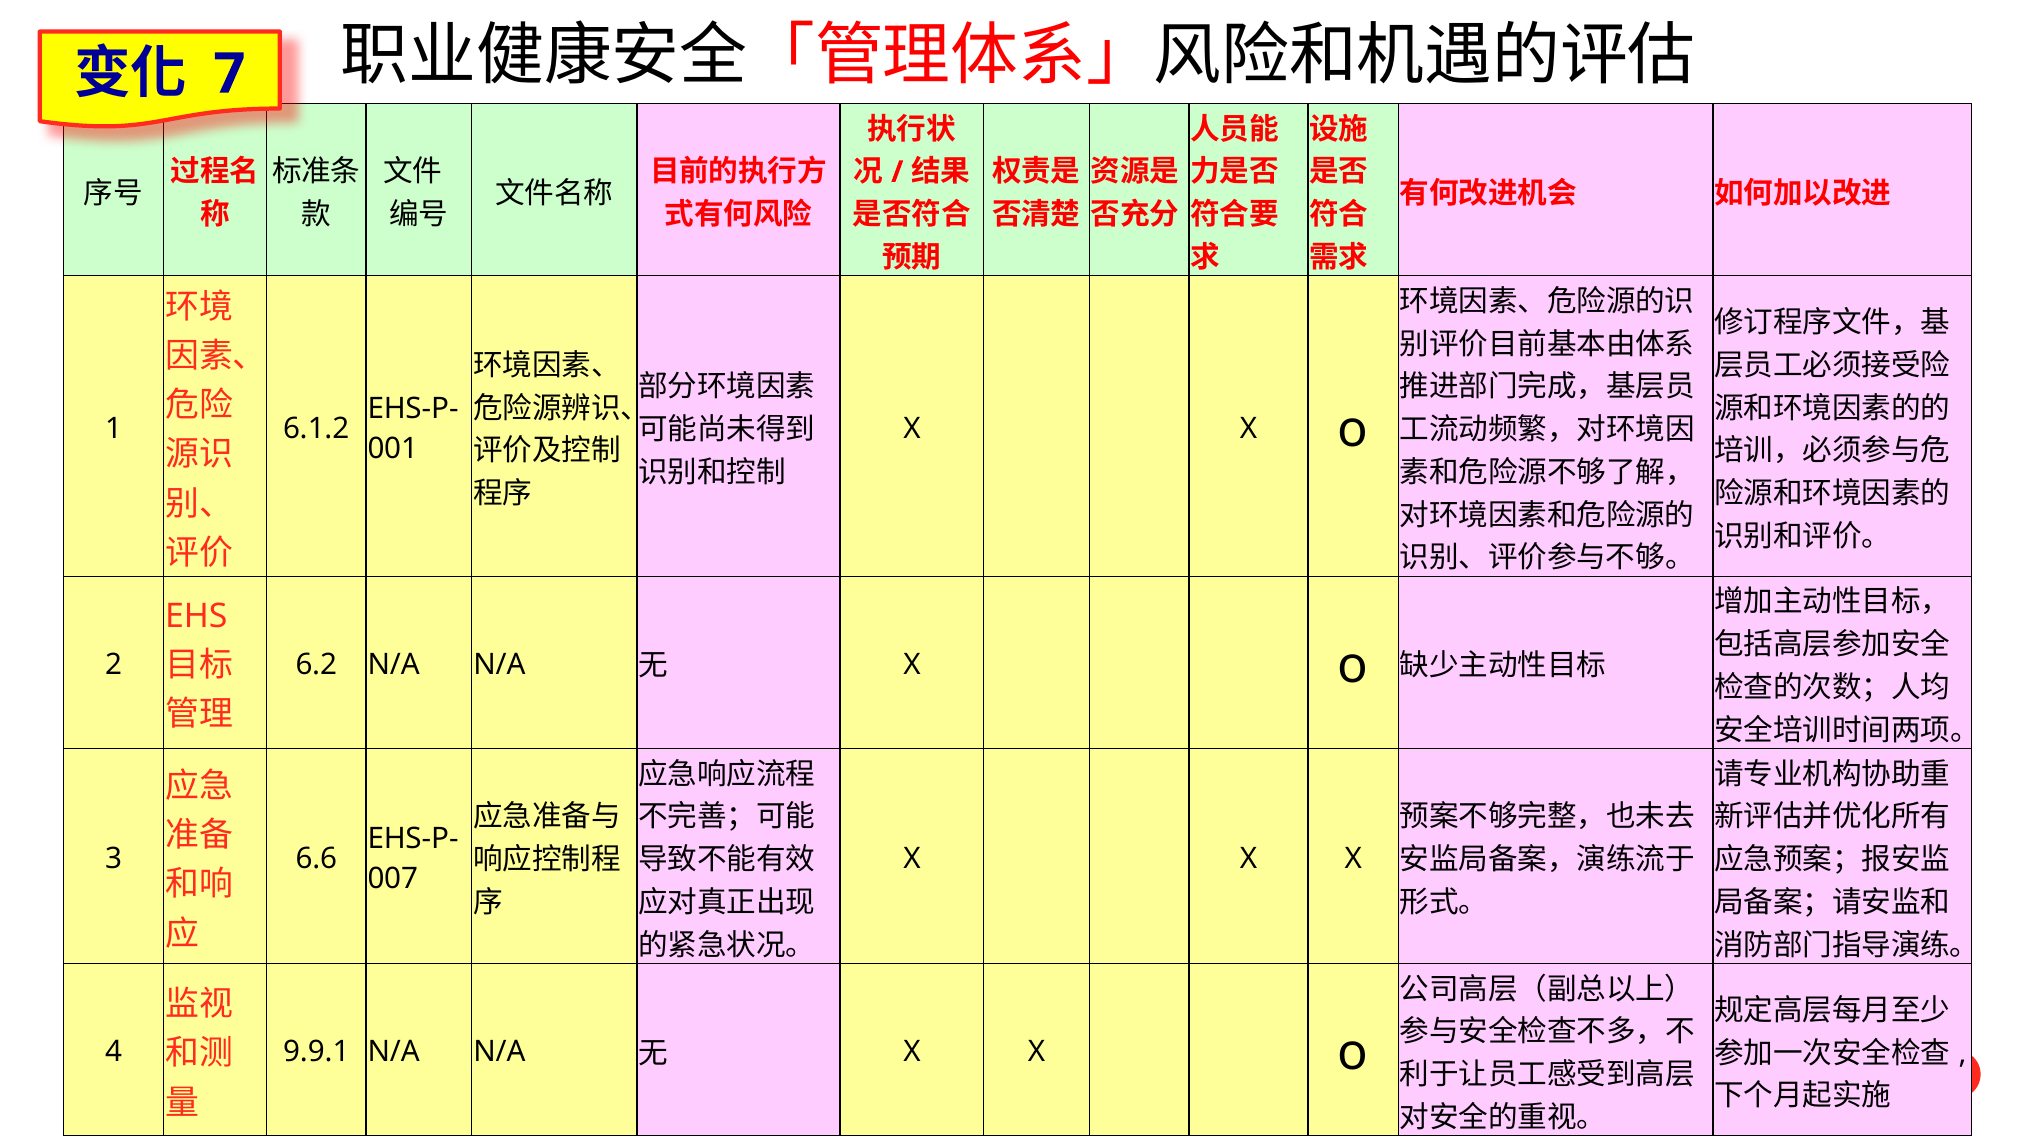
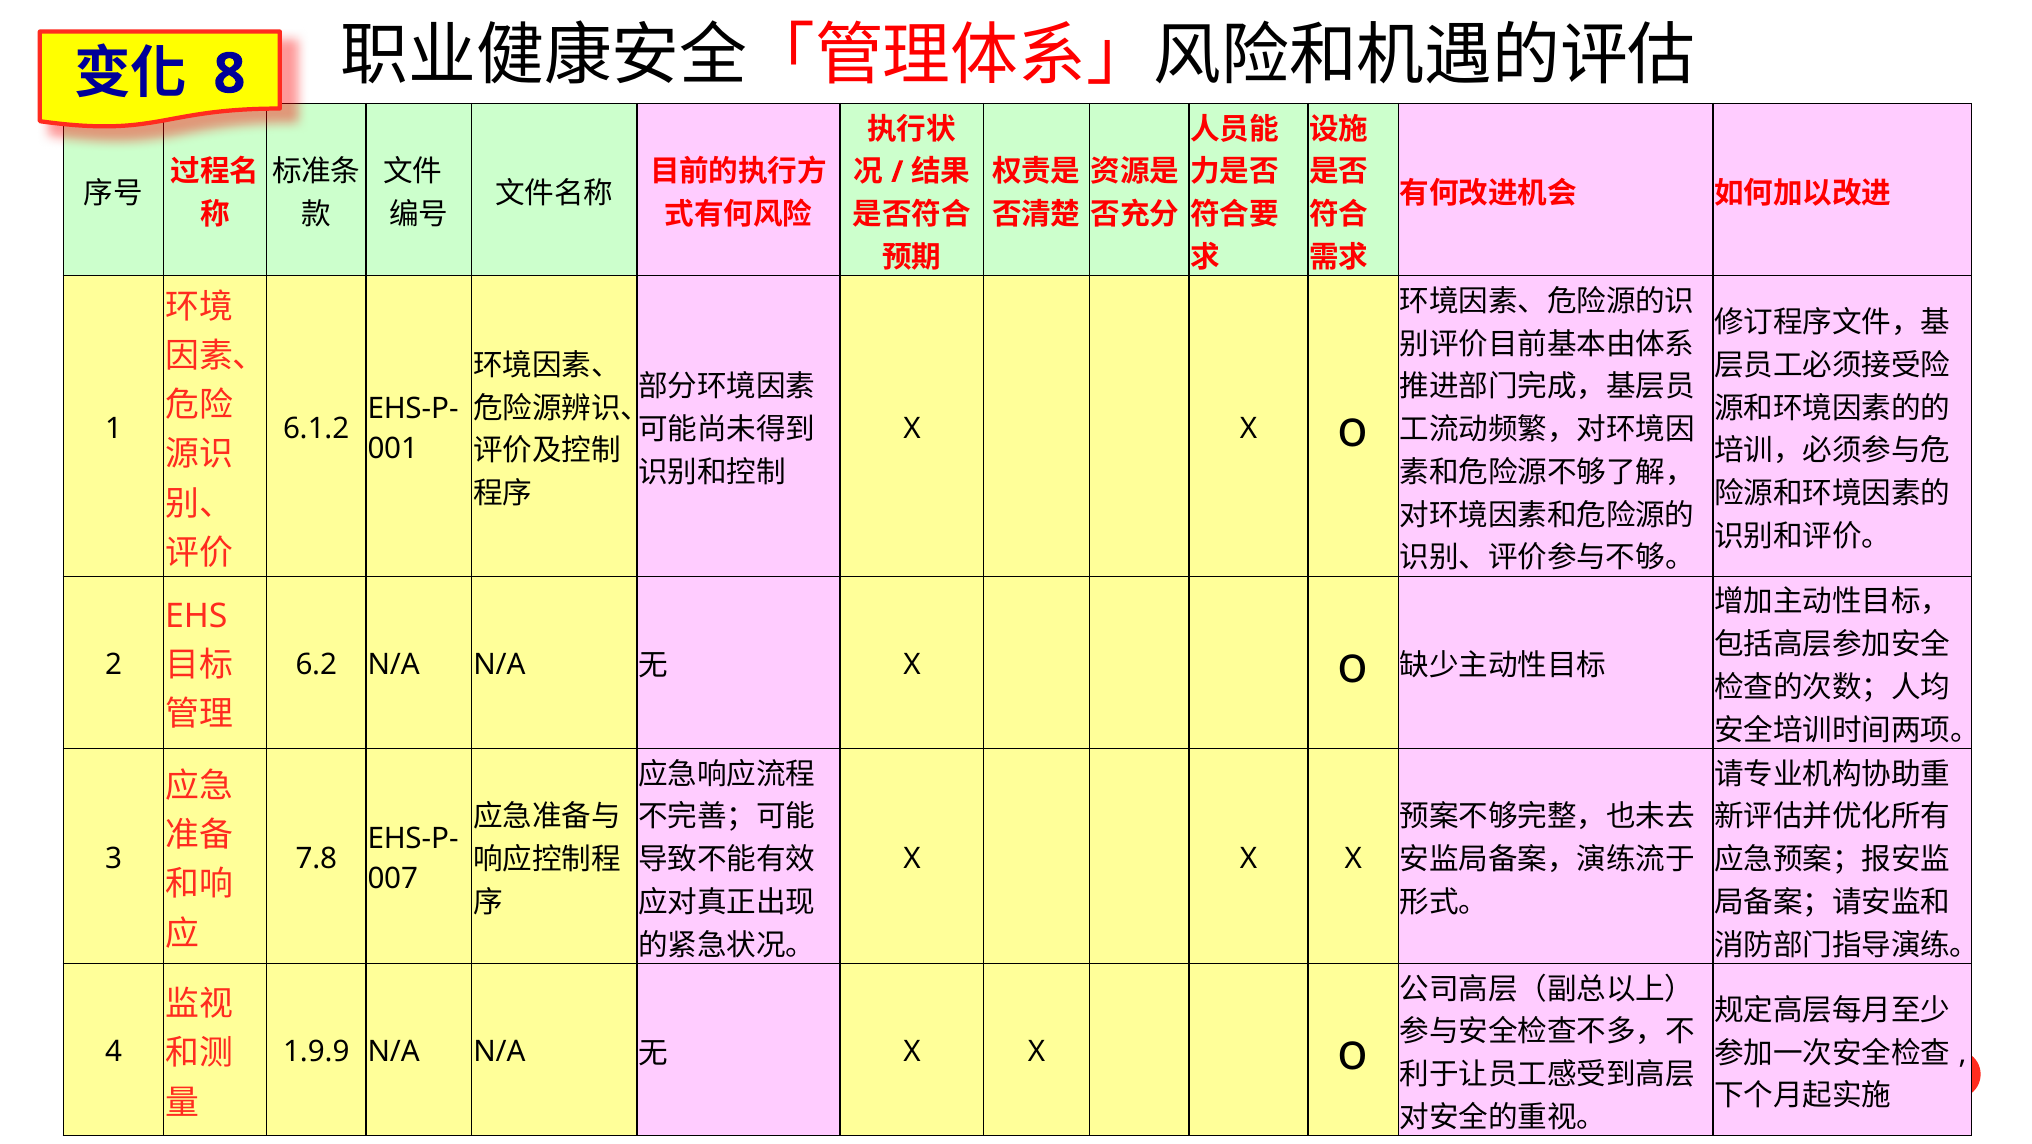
7: 7 -> 8 (229, 74)
6.6: 6.6 -> 7.8 (316, 858)
9.9.1: 9.9.1 -> 1.9.9 (316, 1051)
